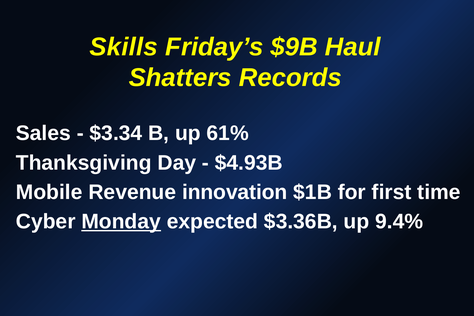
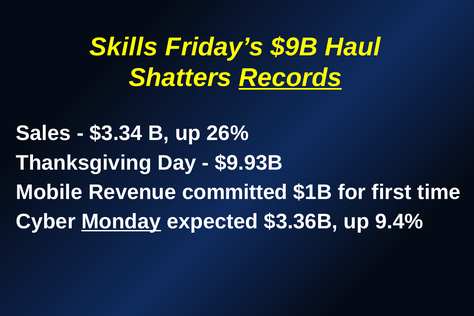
Records underline: none -> present (290, 78)
61%: 61% -> 26% (228, 133)
$4.93B: $4.93B -> $9.93B (249, 163)
innovation: innovation -> committed (235, 192)
